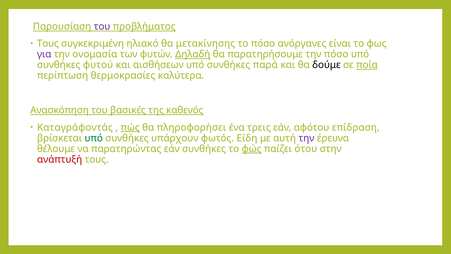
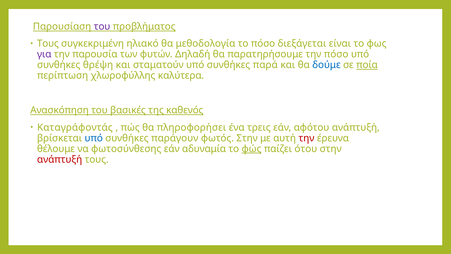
μετακίνησης: μετακίνησης -> μεθοδολογία (206, 44)
ανόργανες: ανόργανες -> διεξάγεται (302, 44)
ονομασία: ονομασία -> παρουσία (95, 54)
Δηλαδή underline: present -> none (193, 54)
φυτού: φυτού -> θρέψη (98, 65)
αισθήσεων: αισθήσεων -> σταματούν (158, 65)
δούμε colour: black -> blue (326, 65)
θερμοκρασίες: θερμοκρασίες -> χλωροφύλλης (123, 76)
πώς underline: present -> none (130, 127)
αφότου επίδραση: επίδραση -> ανάπτυξή (356, 127)
υπό colour: green -> blue (94, 138)
υπάρχουν: υπάρχουν -> παράγουν (175, 138)
φωτός Είδη: Είδη -> Στην (247, 138)
την colour: purple -> red (306, 138)
παρατηρώντας: παρατηρώντας -> φωτοσύνθεσης (126, 149)
εάν συνθήκες: συνθήκες -> αδυναμία (204, 149)
